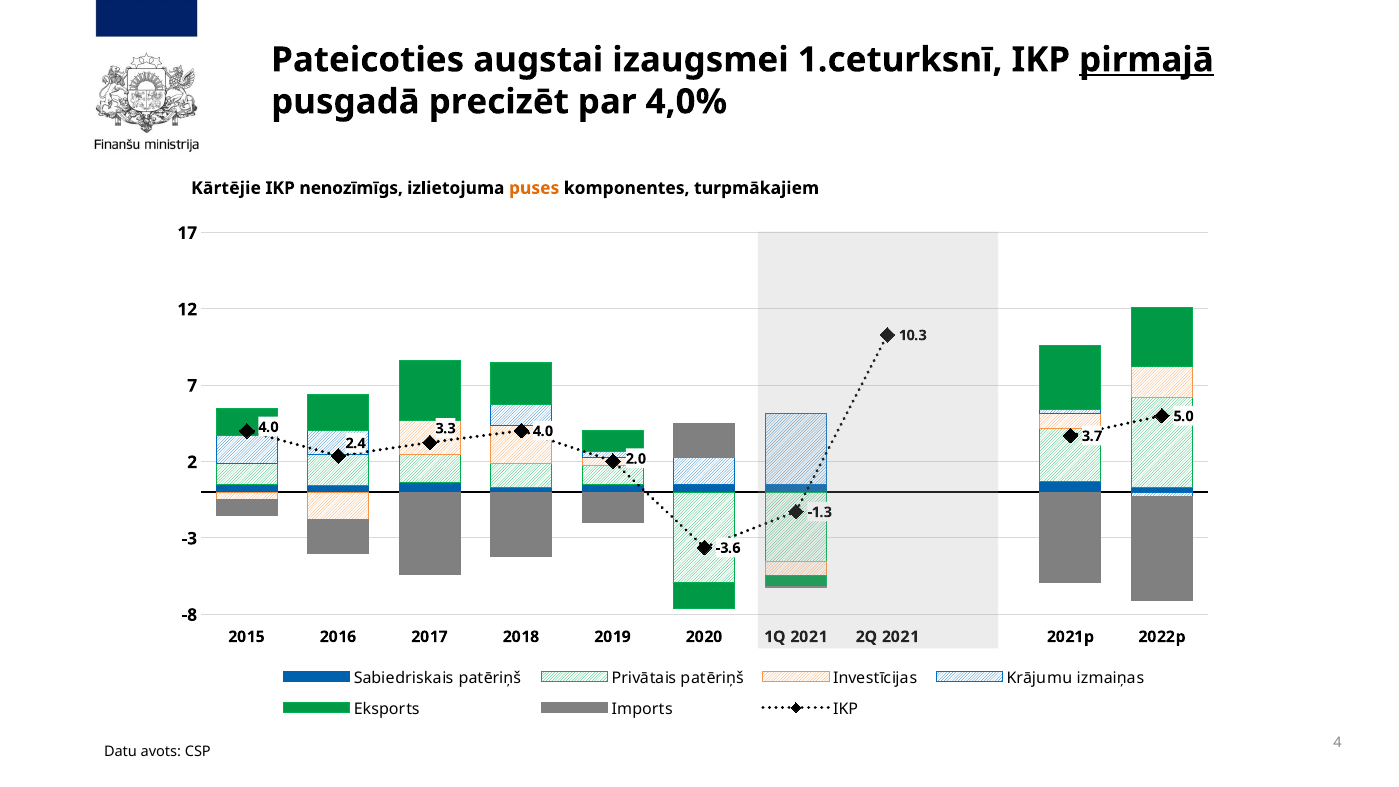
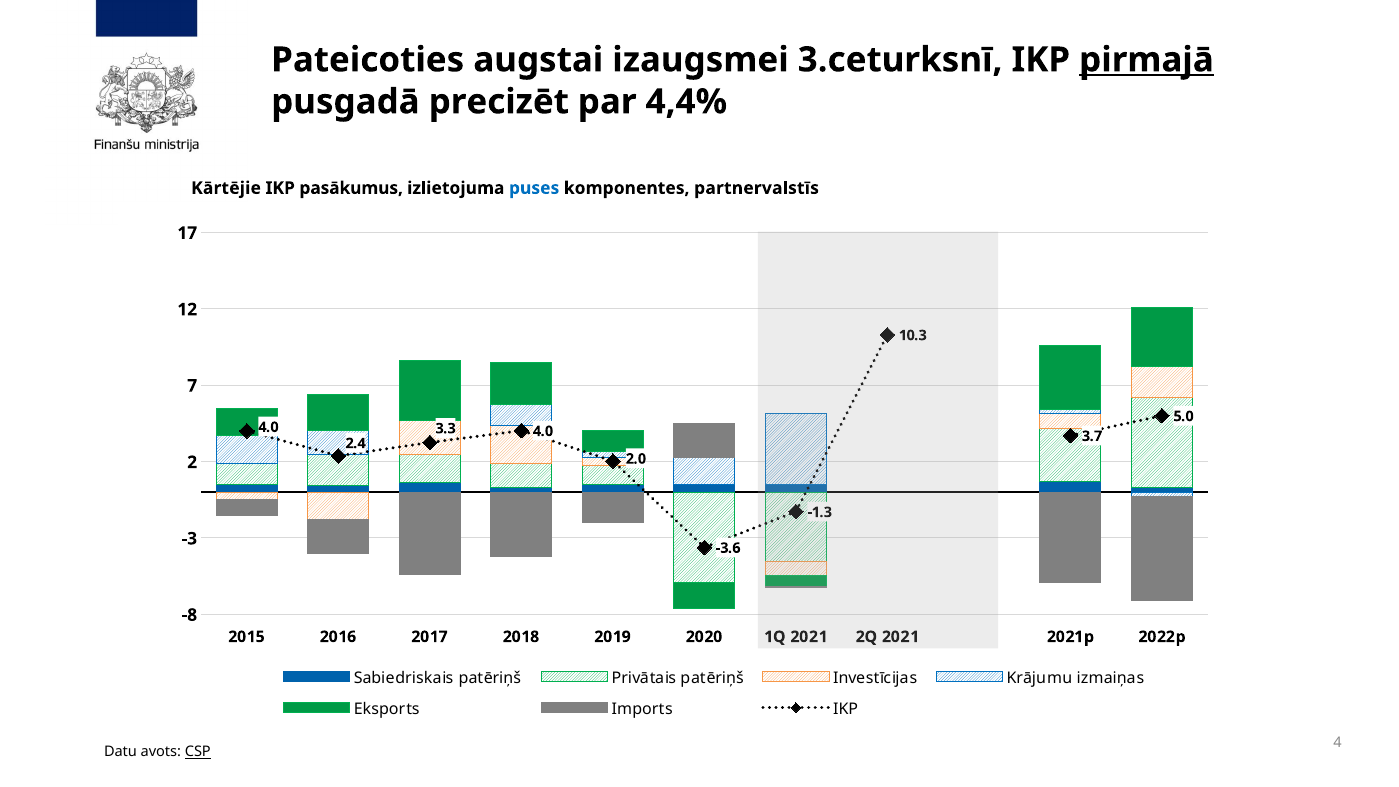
1.ceturksnī: 1.ceturksnī -> 3.ceturksnī (900, 60)
4,0%: 4,0% -> 4,4% (686, 102)
nenozīmīgs: nenozīmīgs -> pasākumus (351, 188)
puses colour: orange -> blue (534, 188)
turpmākajiem: turpmākajiem -> partnervalstīs (757, 188)
CSP underline: none -> present (198, 752)
